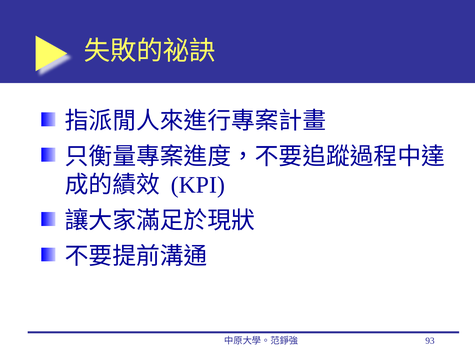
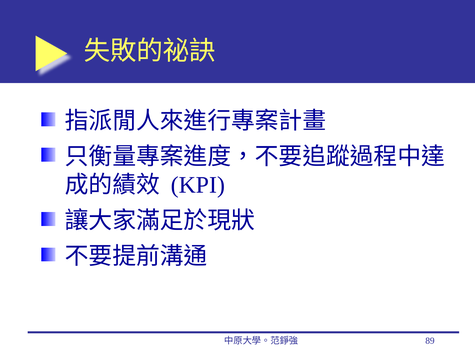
93: 93 -> 89 (430, 341)
